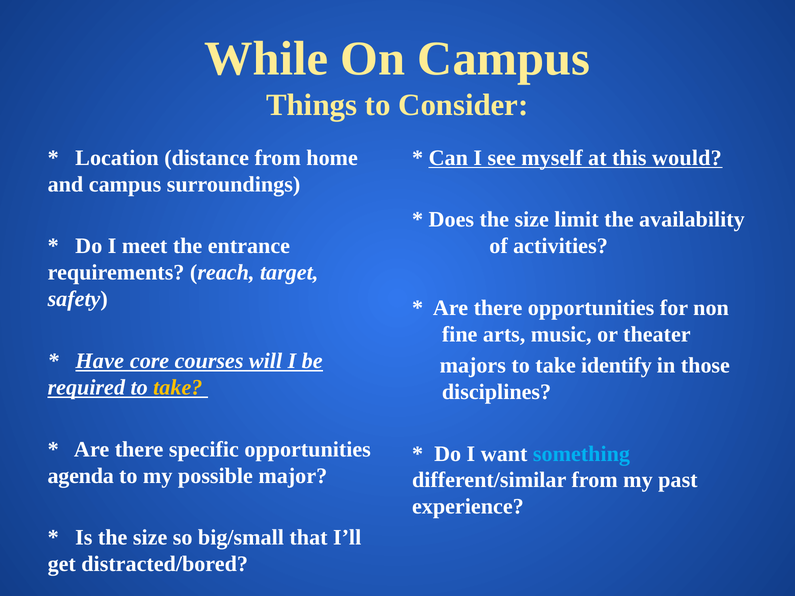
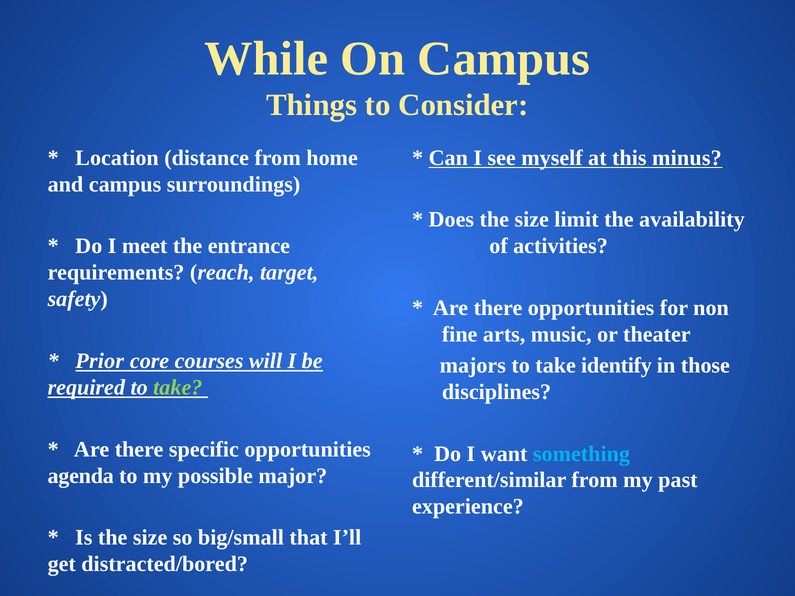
would: would -> minus (687, 158)
Have: Have -> Prior (100, 361)
take colour: yellow -> light green (178, 388)
